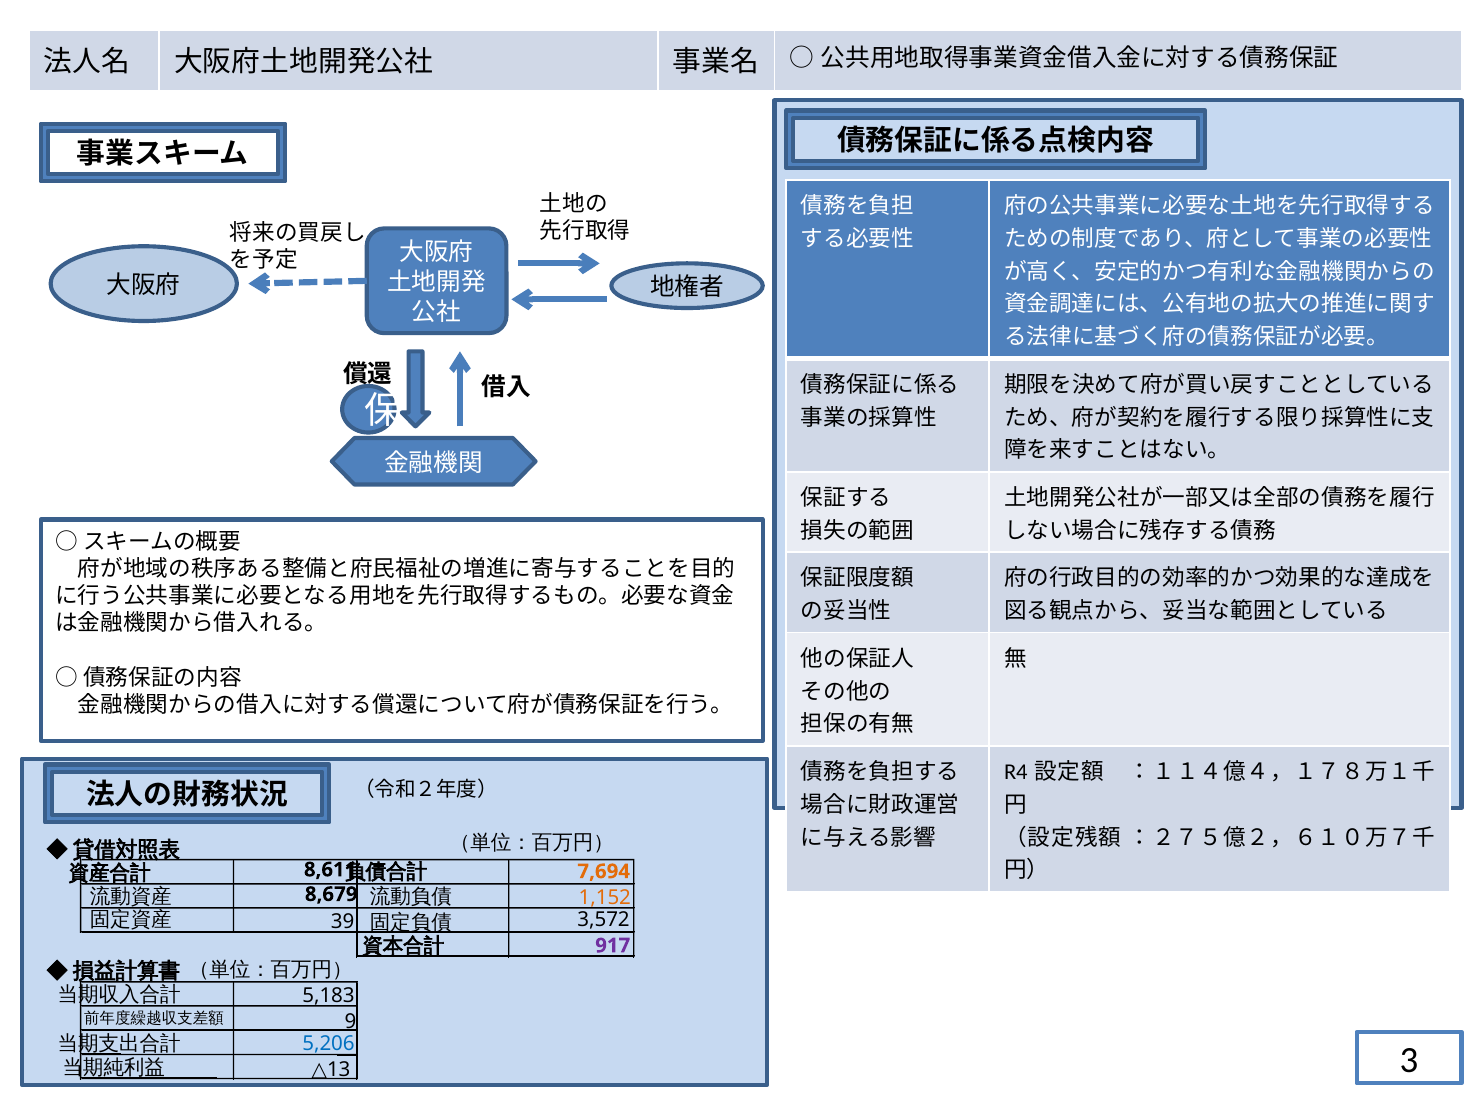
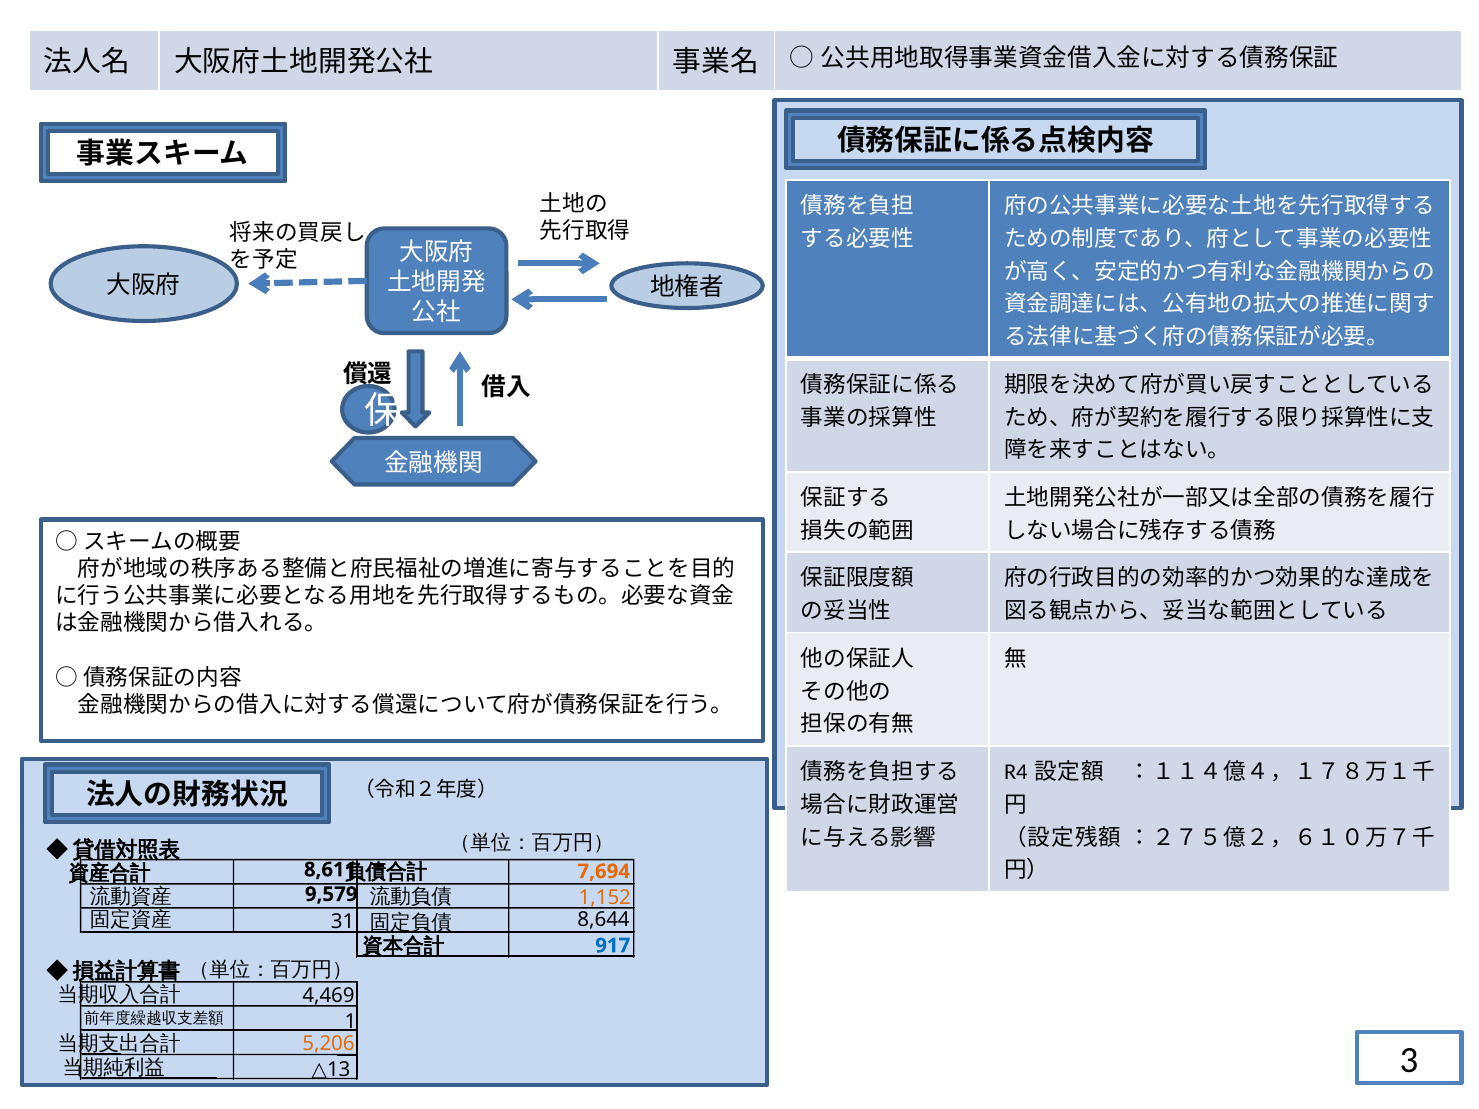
8,679: 8,679 -> 9,579 (331, 894)
39: 39 -> 31 (343, 922)
3,572: 3,572 -> 8,644 (604, 920)
917 colour: purple -> blue (613, 946)
5,183: 5,183 -> 4,469 (329, 996)
9: 9 -> 1 (351, 1022)
5,206 colour: blue -> orange (329, 1044)
